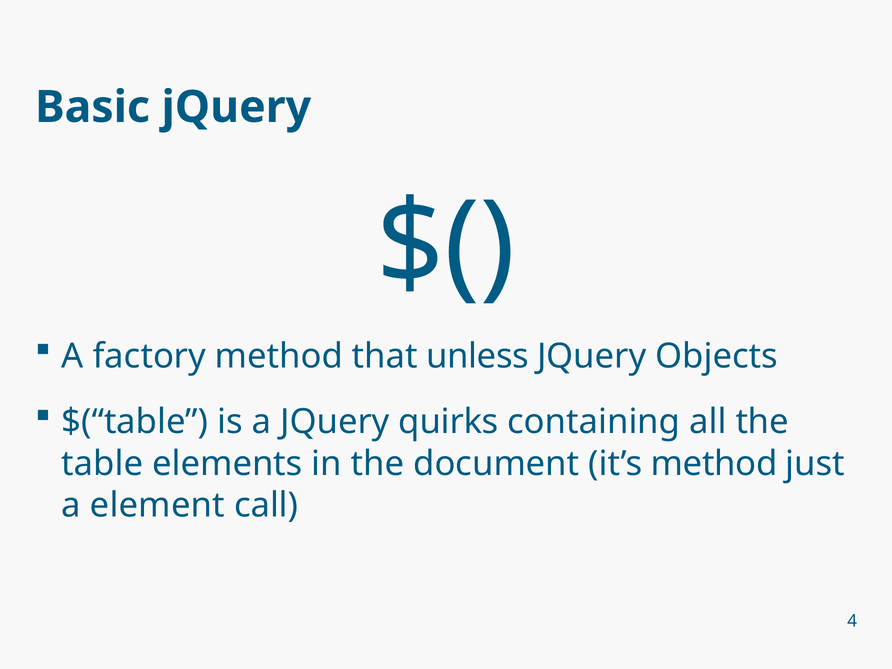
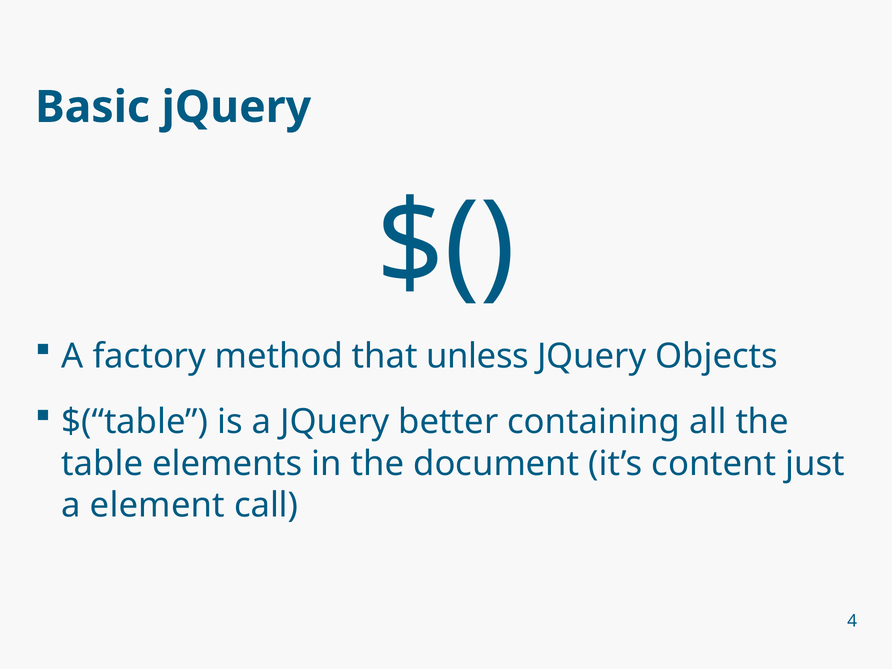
quirks: quirks -> better (448, 422)
it’s method: method -> content (714, 464)
